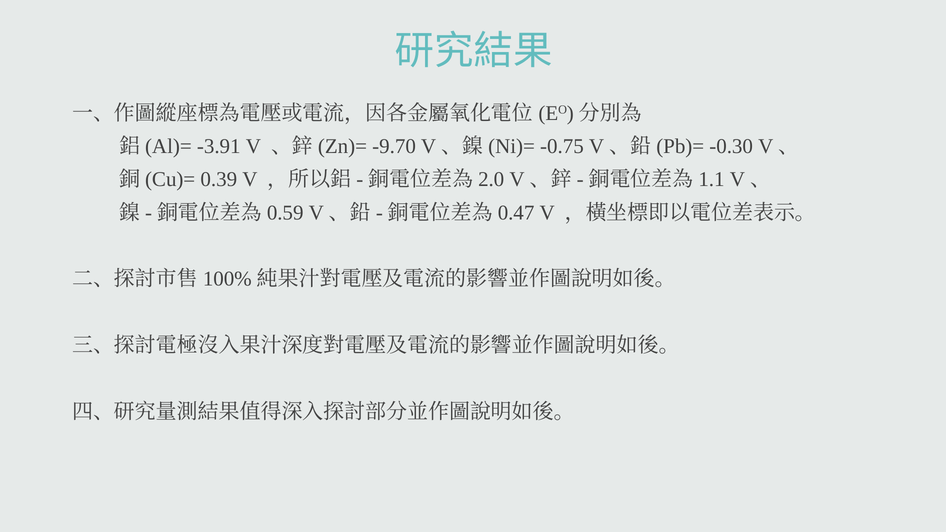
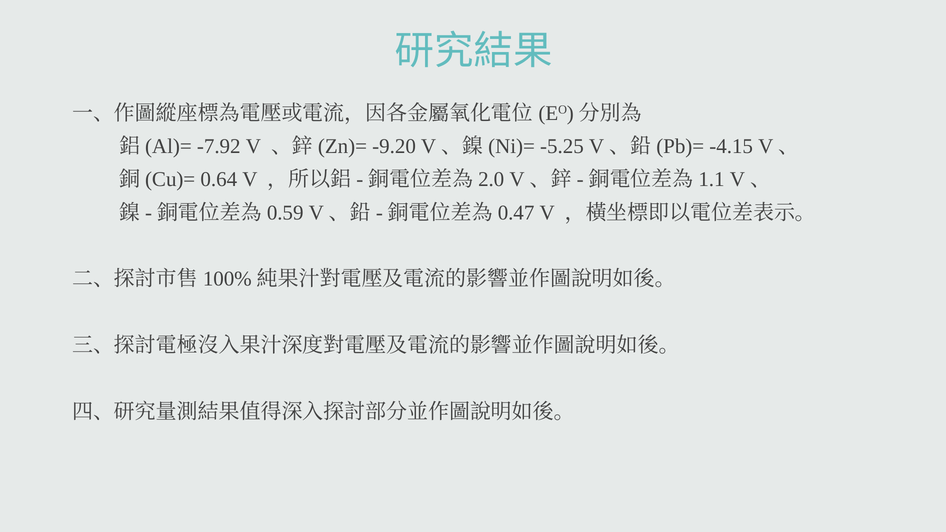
-3.91: -3.91 -> -7.92 (219, 146)
-9.70: -9.70 -> -9.20 (394, 146)
-0.75: -0.75 -> -5.25 (562, 146)
-0.30: -0.30 -> -4.15 (731, 146)
0.39: 0.39 -> 0.64 (219, 179)
